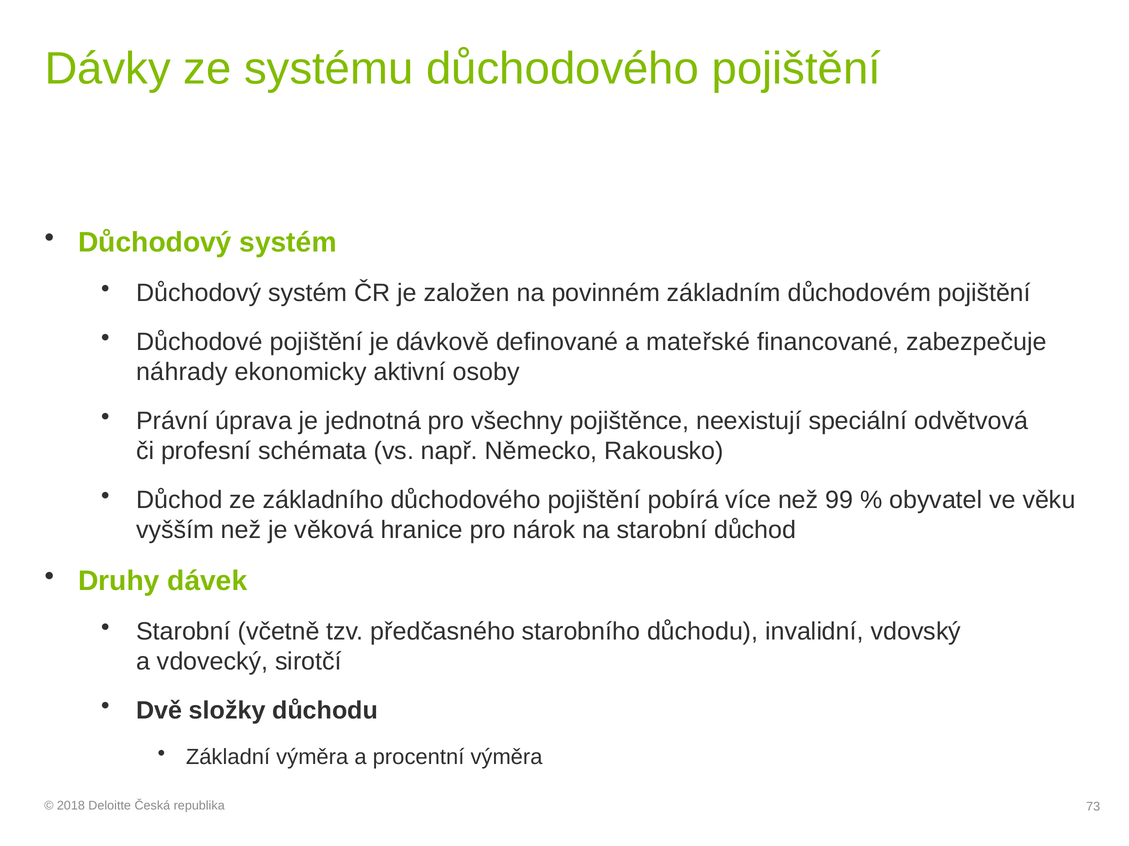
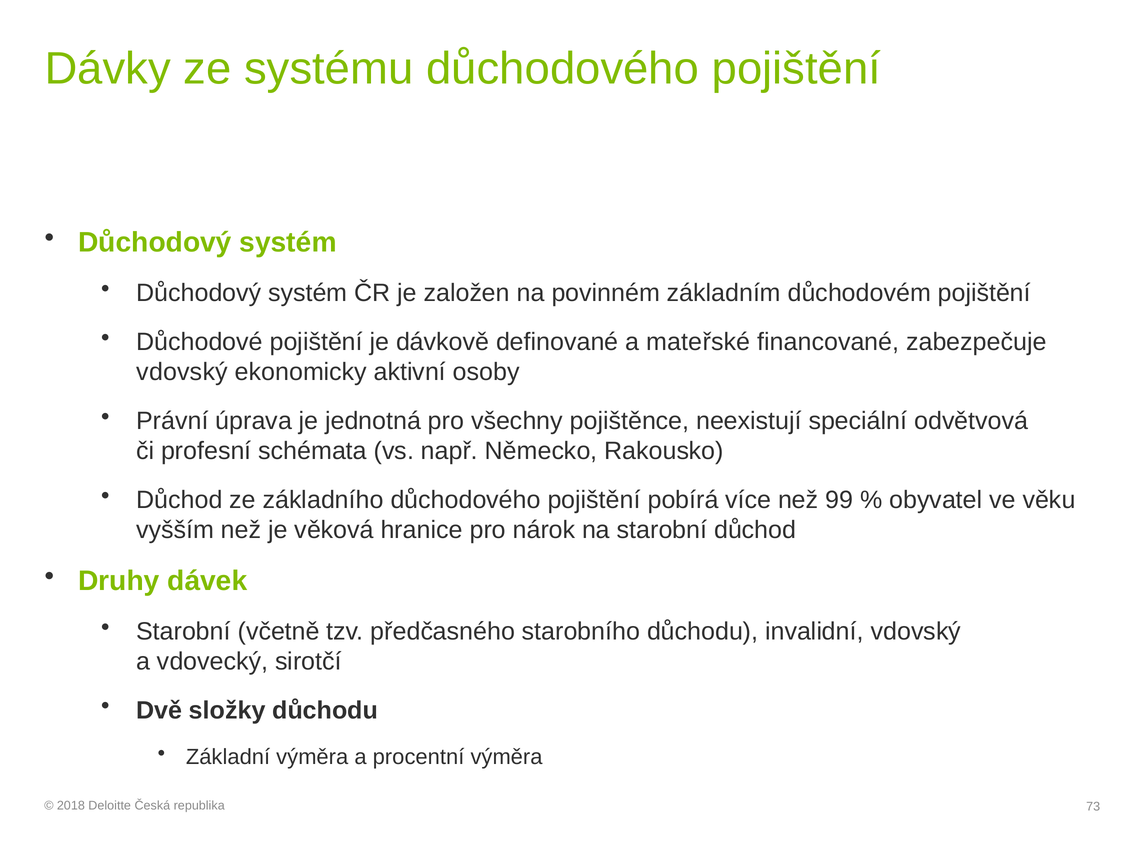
náhrady: náhrady -> vdovský (182, 372)
